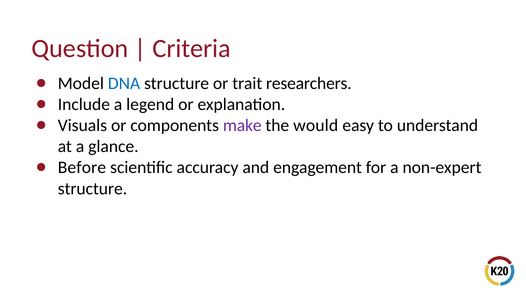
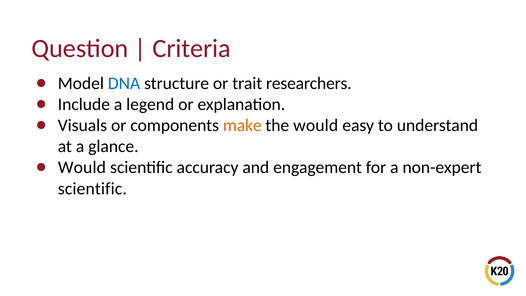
make colour: purple -> orange (242, 125)
Before: Before -> Would (82, 167)
structure: structure -> scientific (92, 189)
